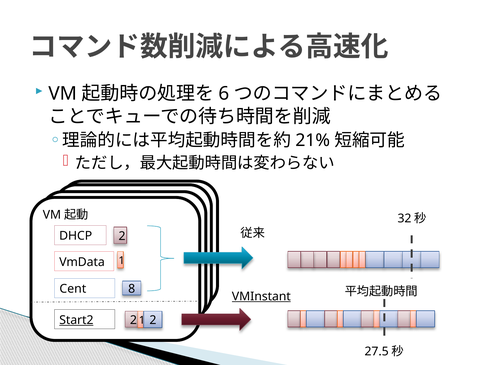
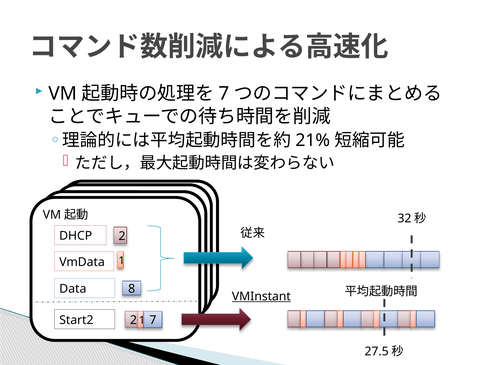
6: 6 -> 7 (224, 94)
Cent: Cent -> Data (73, 289)
Start2 underline: present -> none (76, 320)
2: 2 -> 7 (153, 321)
